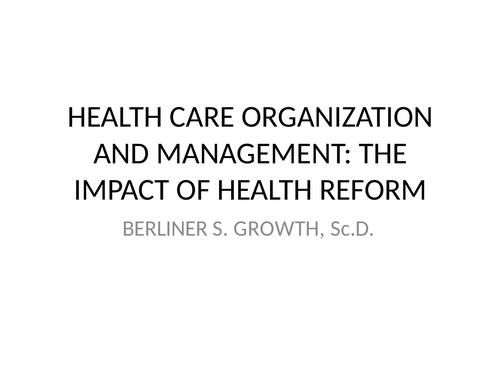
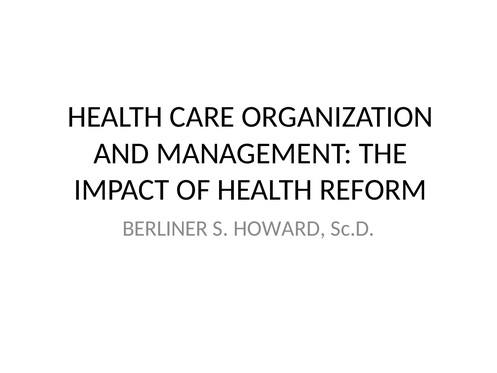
GROWTH: GROWTH -> HOWARD (279, 229)
